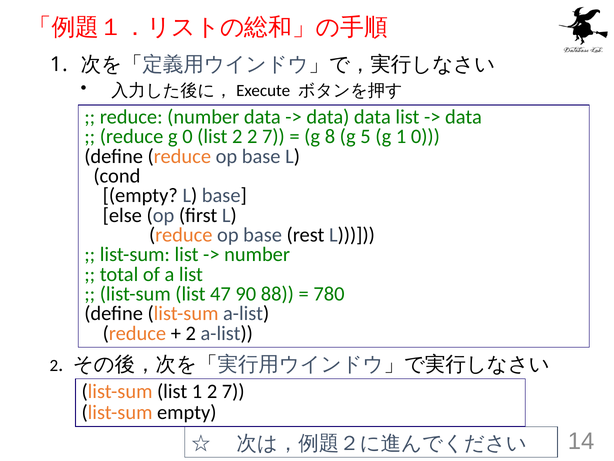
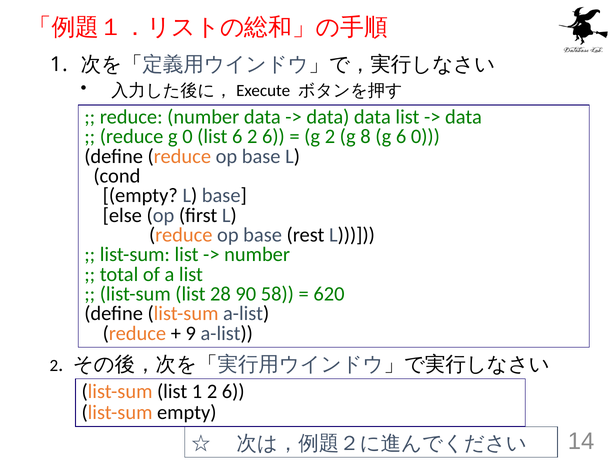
list 2: 2 -> 6 (237, 136)
7: 7 -> 6 (273, 136)
g 8: 8 -> 2 (330, 136)
5: 5 -> 8 (365, 136)
g 1: 1 -> 6 (401, 136)
47: 47 -> 28 (220, 294)
88: 88 -> 58 (277, 294)
780: 780 -> 620 (329, 294)
2: 2 -> 9 (191, 333)
1 2 7: 7 -> 6 (233, 391)
